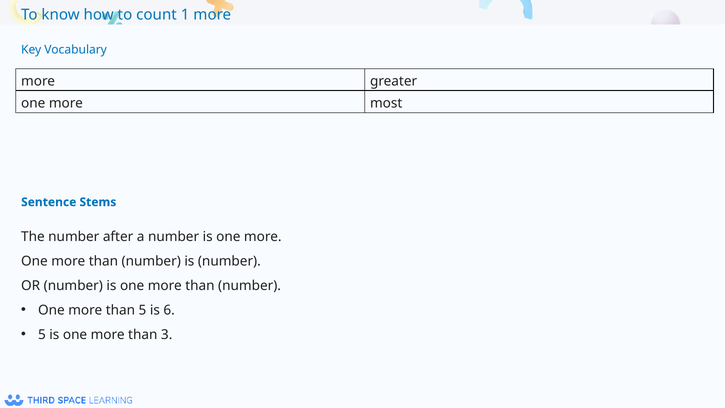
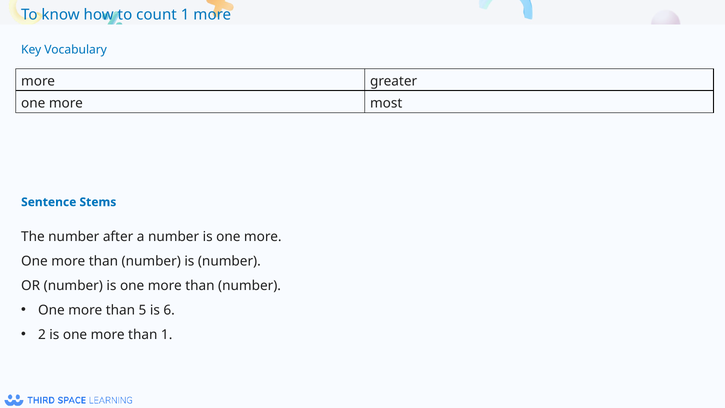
5: 5 -> 2 (42, 334)
than 3: 3 -> 1 (167, 334)
